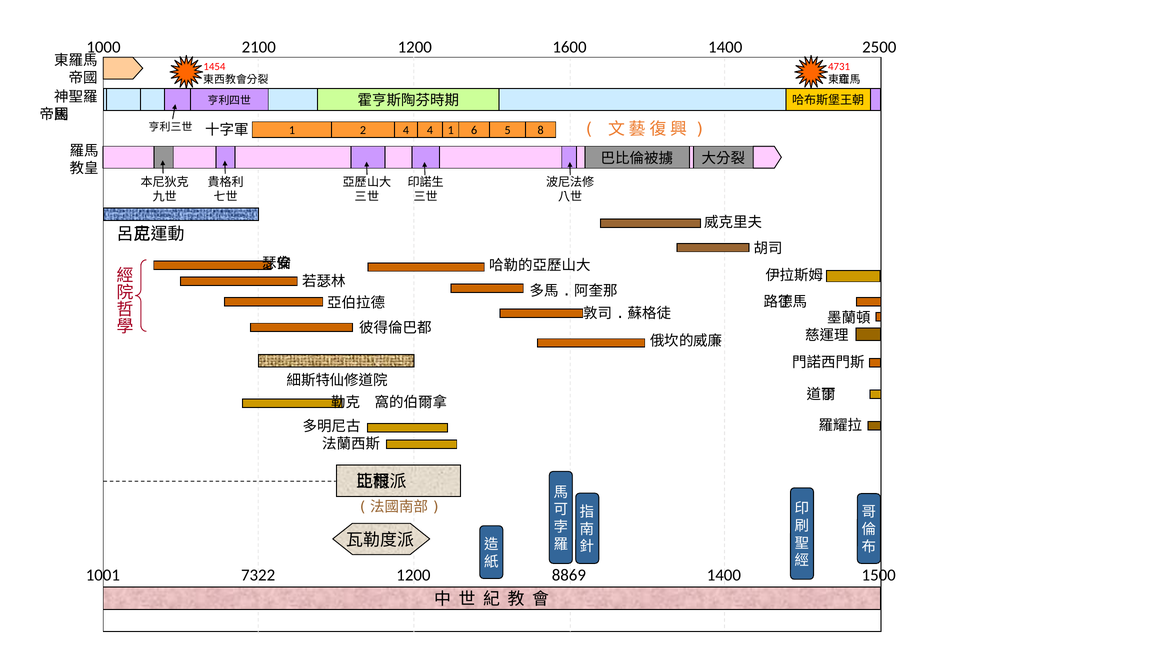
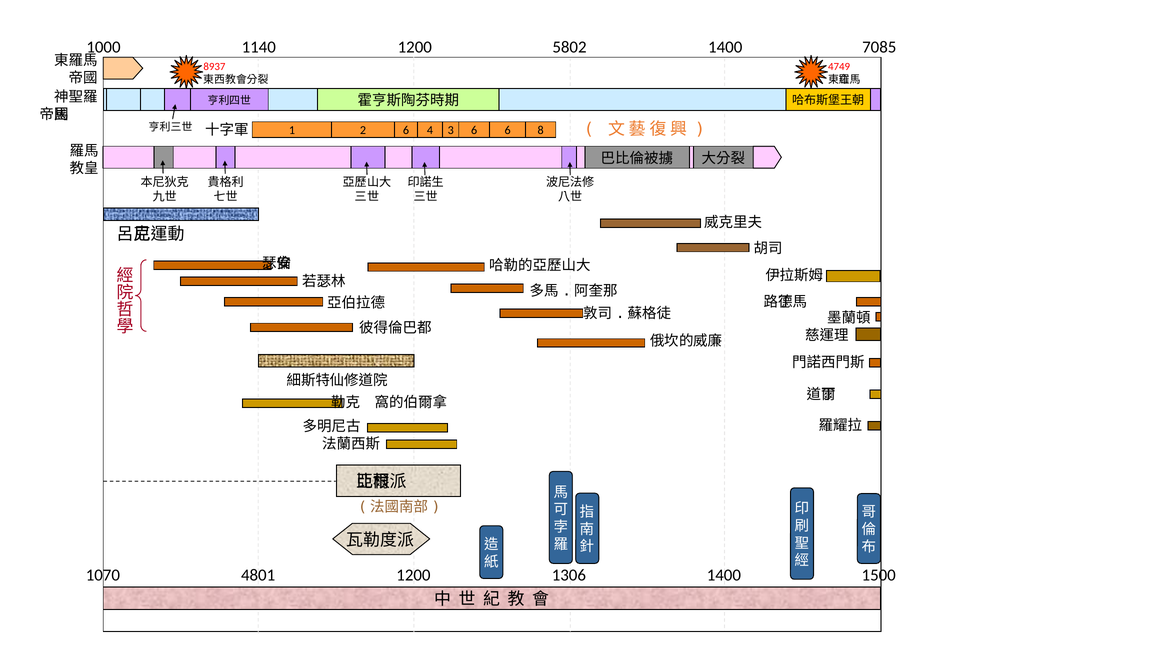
2100: 2100 -> 1140 (259, 47)
1600: 1600 -> 5802 (569, 47)
2500: 2500 -> 7085 (879, 47)
1454: 1454 -> 8937 (214, 67)
4731: 4731 -> 4749 (839, 67)
2 4: 4 -> 6 (406, 130)
4 1: 1 -> 3 (451, 130)
6 5: 5 -> 6 (508, 130)
1001: 1001 -> 1070 (103, 575)
7322: 7322 -> 4801 (258, 575)
8869: 8869 -> 1306 (569, 575)
